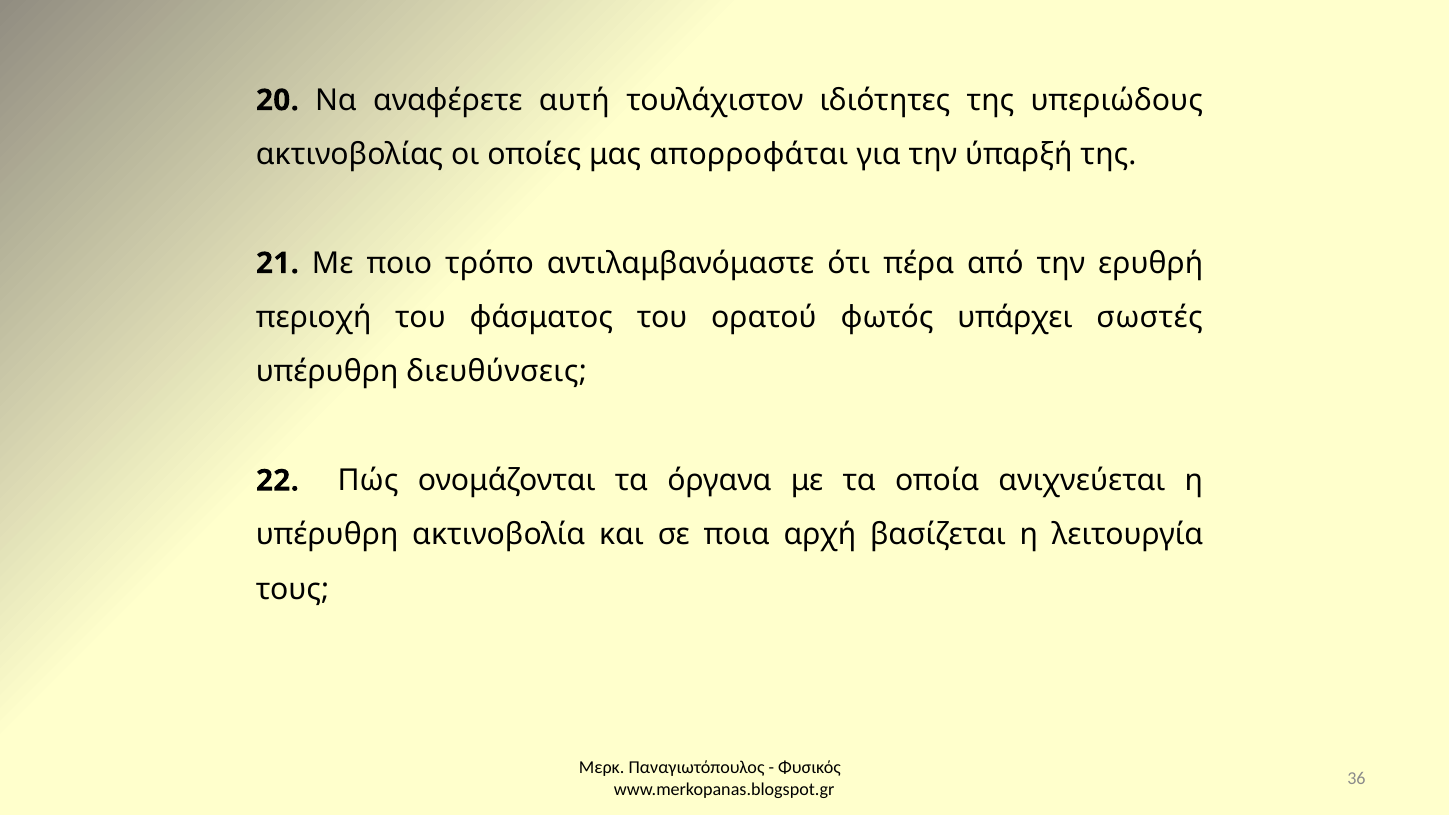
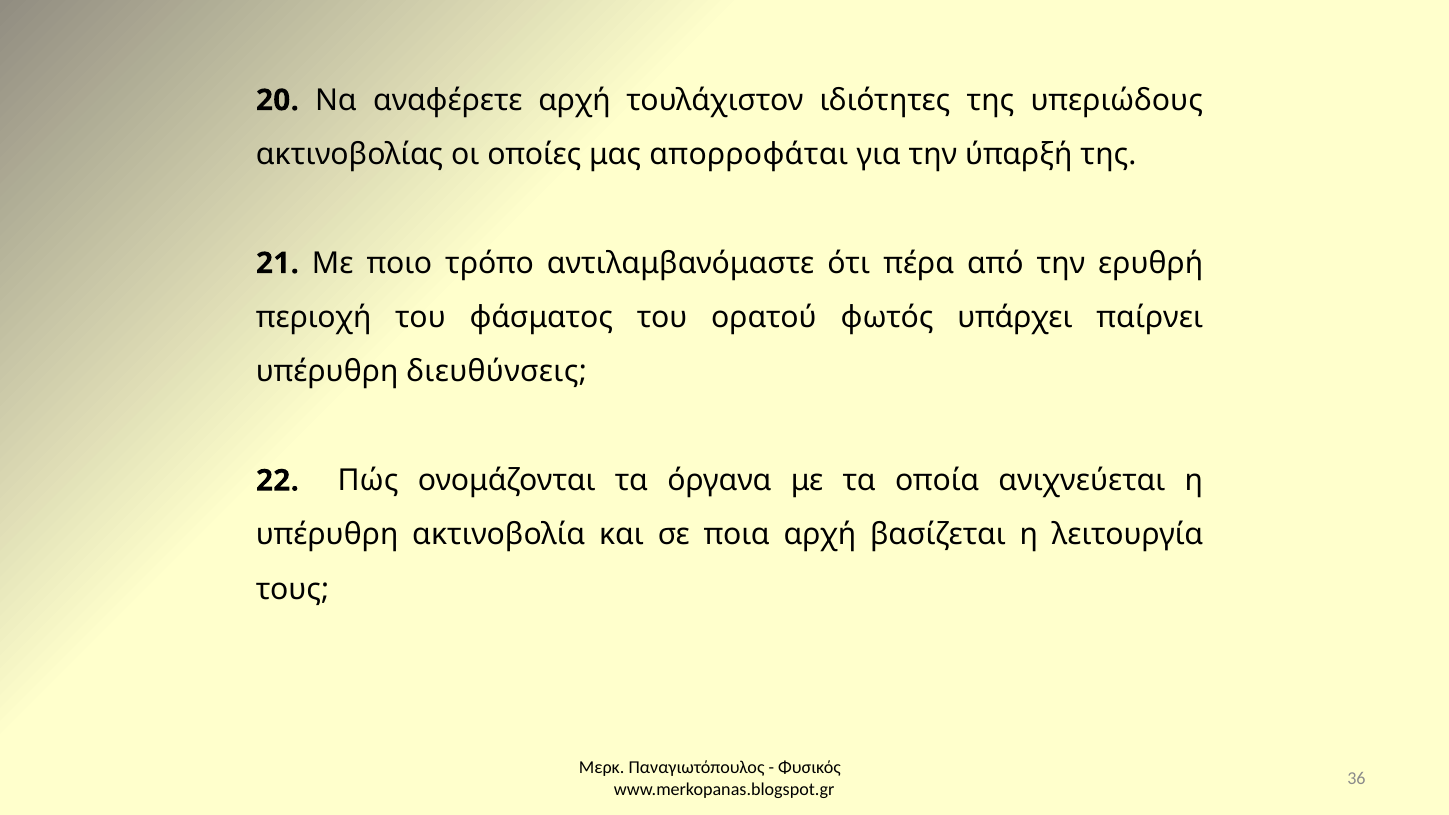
αναφέρετε αυτή: αυτή -> αρχή (575, 100)
σωστές: σωστές -> παίρνει (1150, 318)
